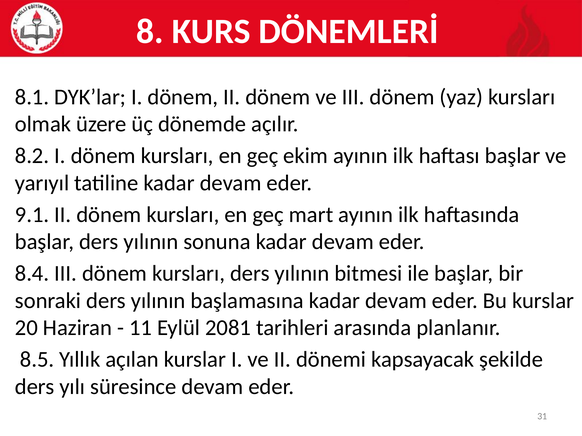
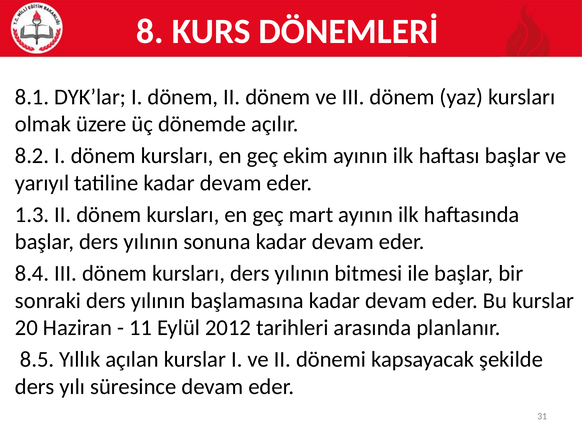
9.1: 9.1 -> 1.3 (32, 215)
2081: 2081 -> 2012 (228, 328)
